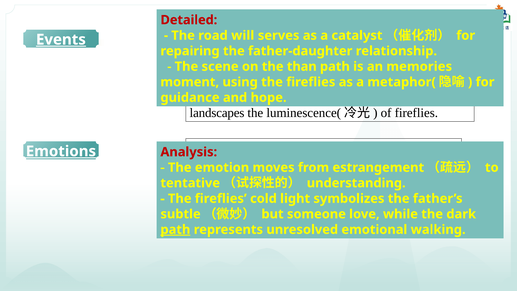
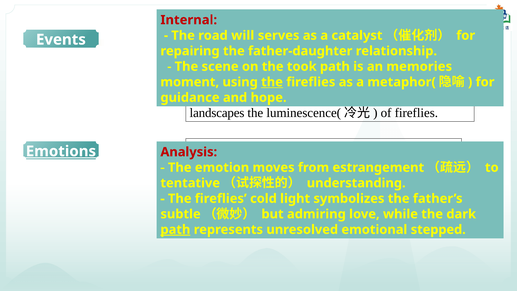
Detailed: Detailed -> Internal (189, 20)
Events underline: present -> none (61, 40)
than: than -> took (302, 66)
the underline: none -> present (272, 82)
someone: someone -> admiring (316, 214)
walking: walking -> stepped (438, 229)
